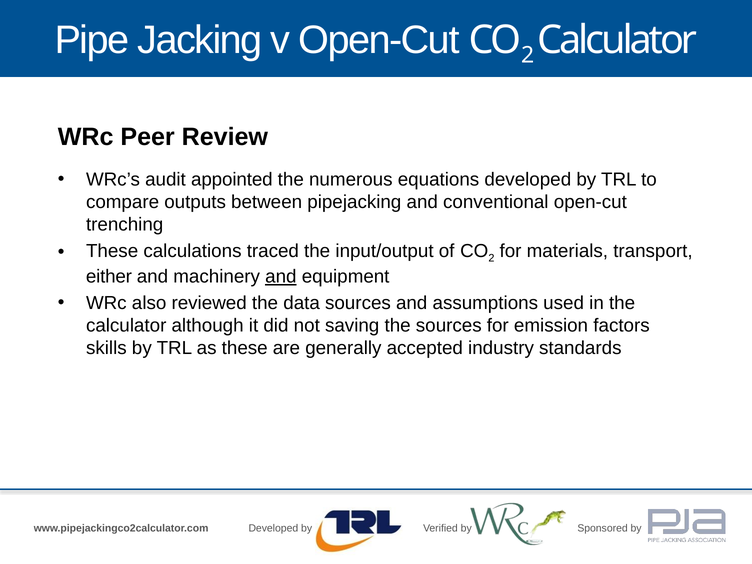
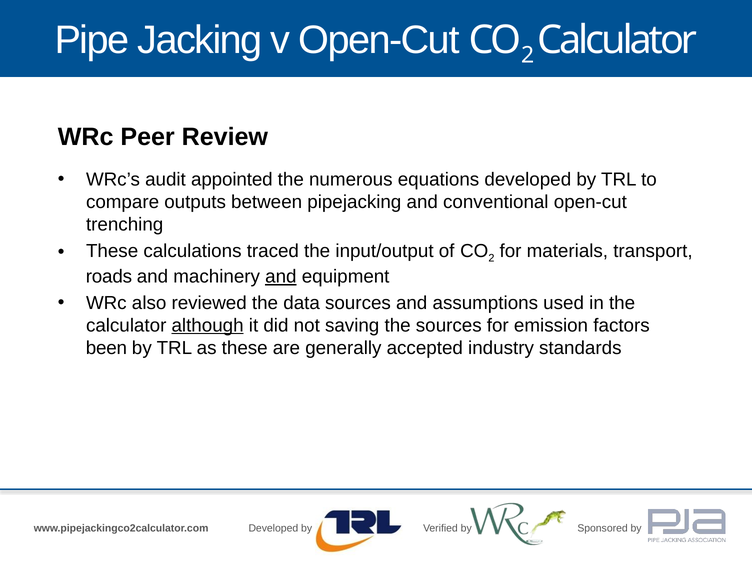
either: either -> roads (109, 277)
although underline: none -> present (208, 326)
skills: skills -> been (106, 348)
